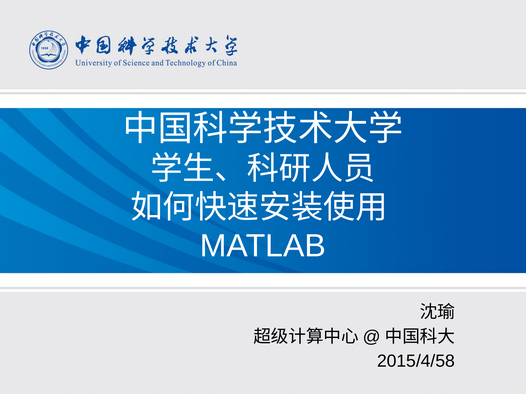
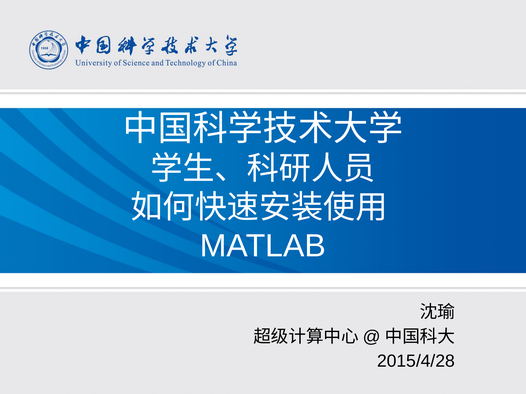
2015/4/58: 2015/4/58 -> 2015/4/28 (416, 362)
